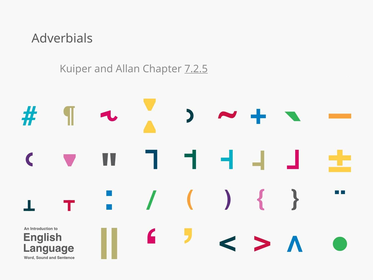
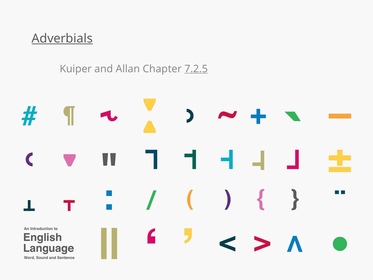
Adverbials underline: none -> present (62, 38)
